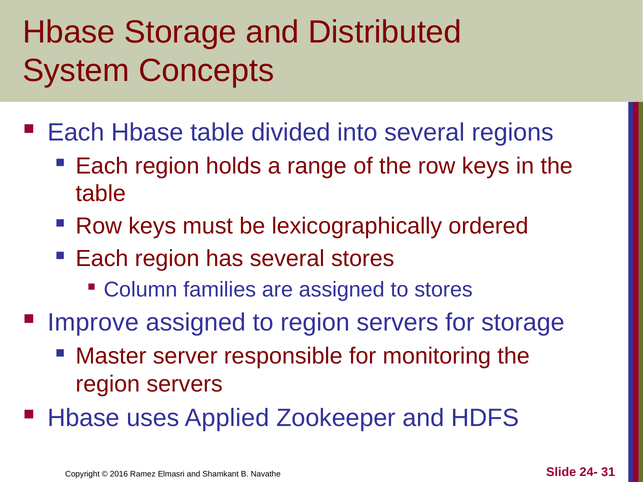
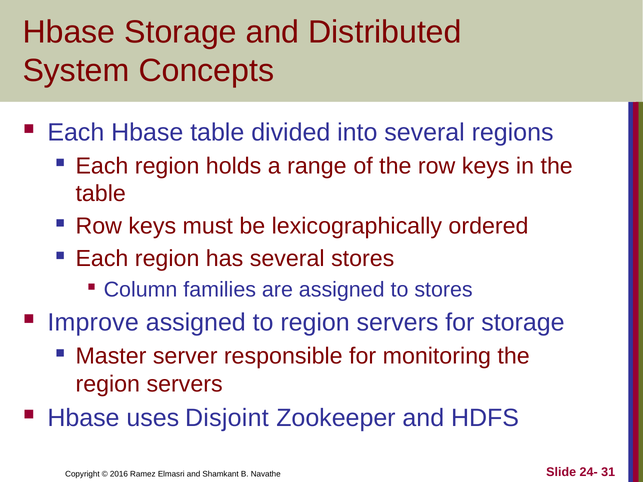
Applied: Applied -> Disjoint (227, 418)
